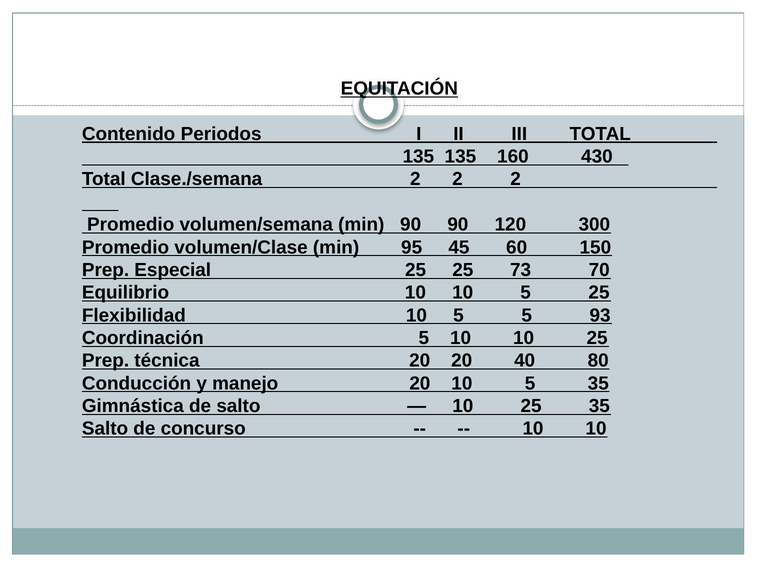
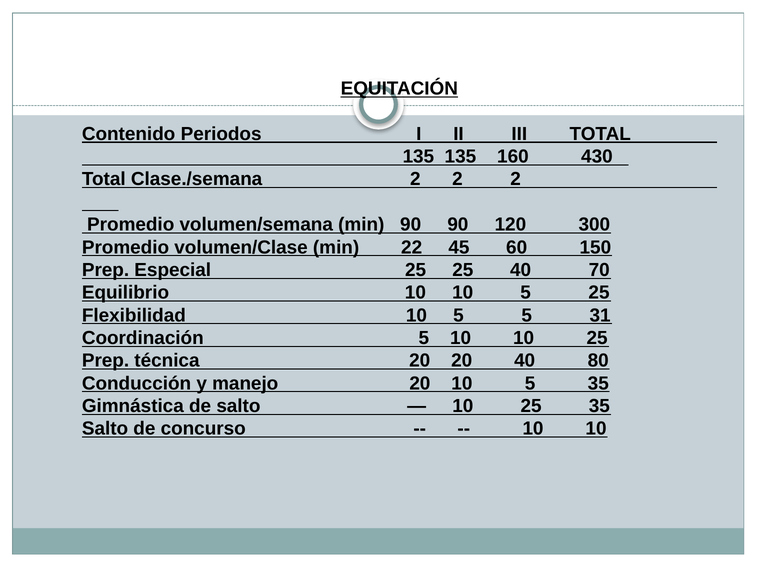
95: 95 -> 22 (412, 248)
25 73: 73 -> 40 (521, 270)
93: 93 -> 31 (600, 316)
